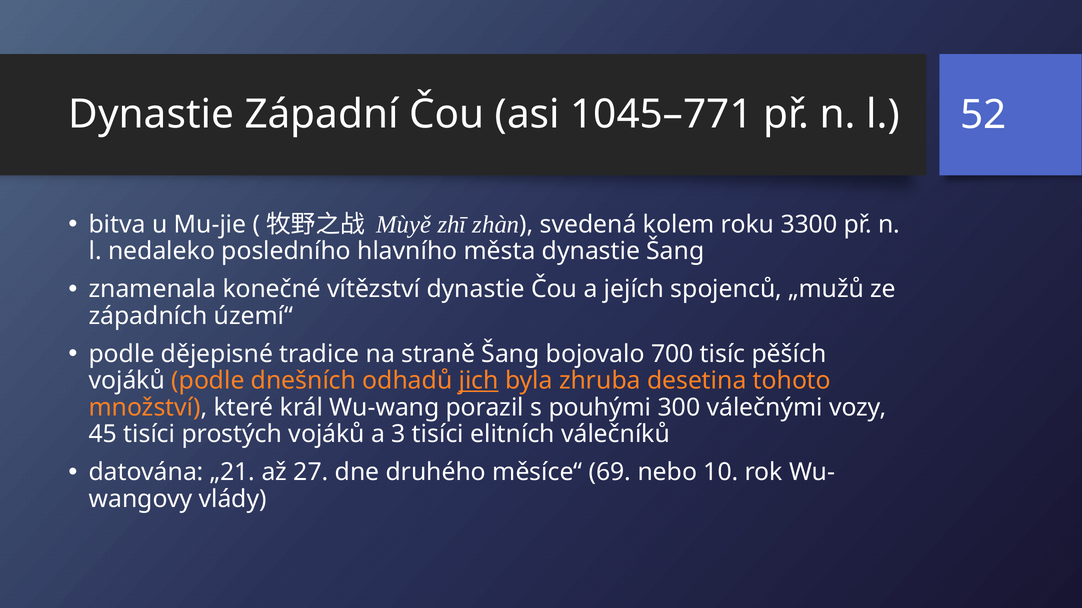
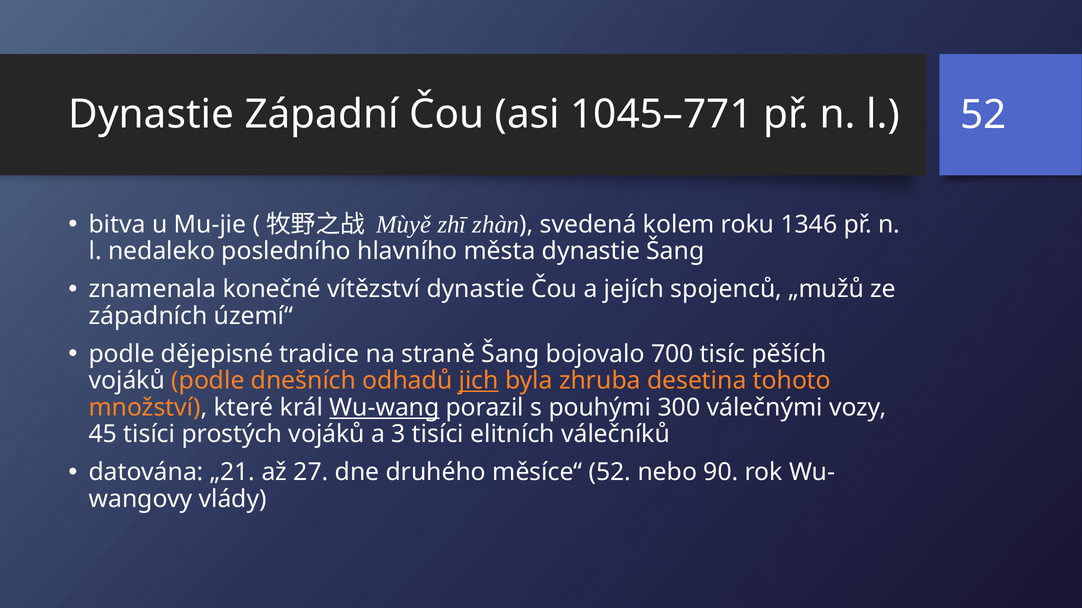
3300: 3300 -> 1346 (809, 225)
Wu-wang underline: none -> present (384, 408)
měsíce“ 69: 69 -> 52 (610, 473)
10: 10 -> 90 (721, 473)
